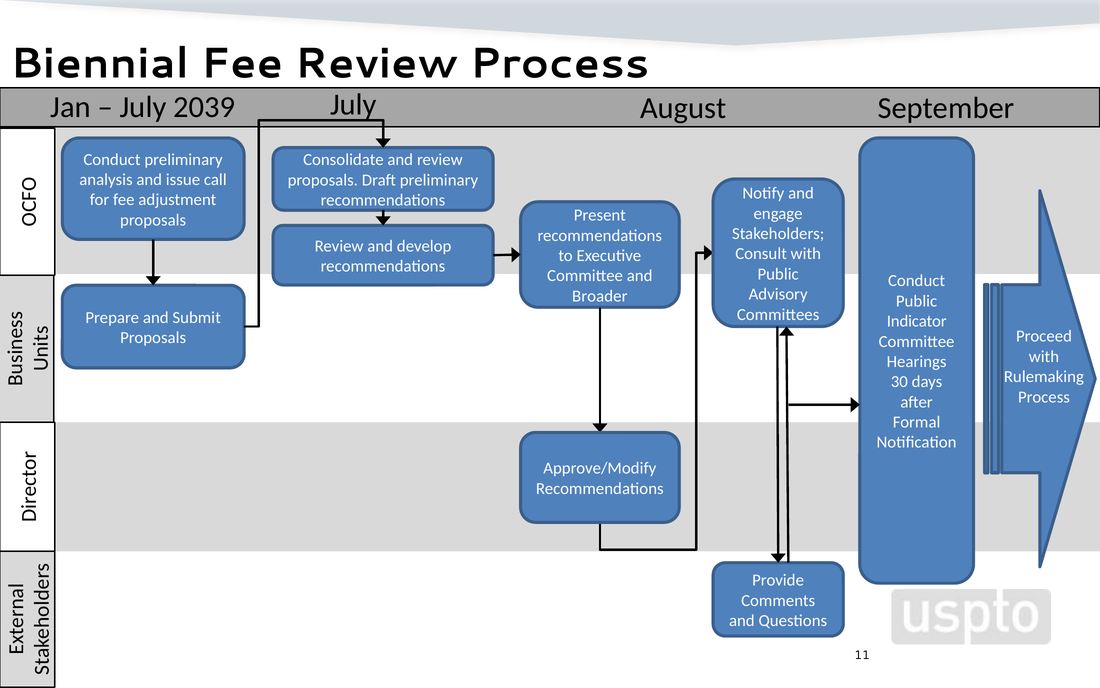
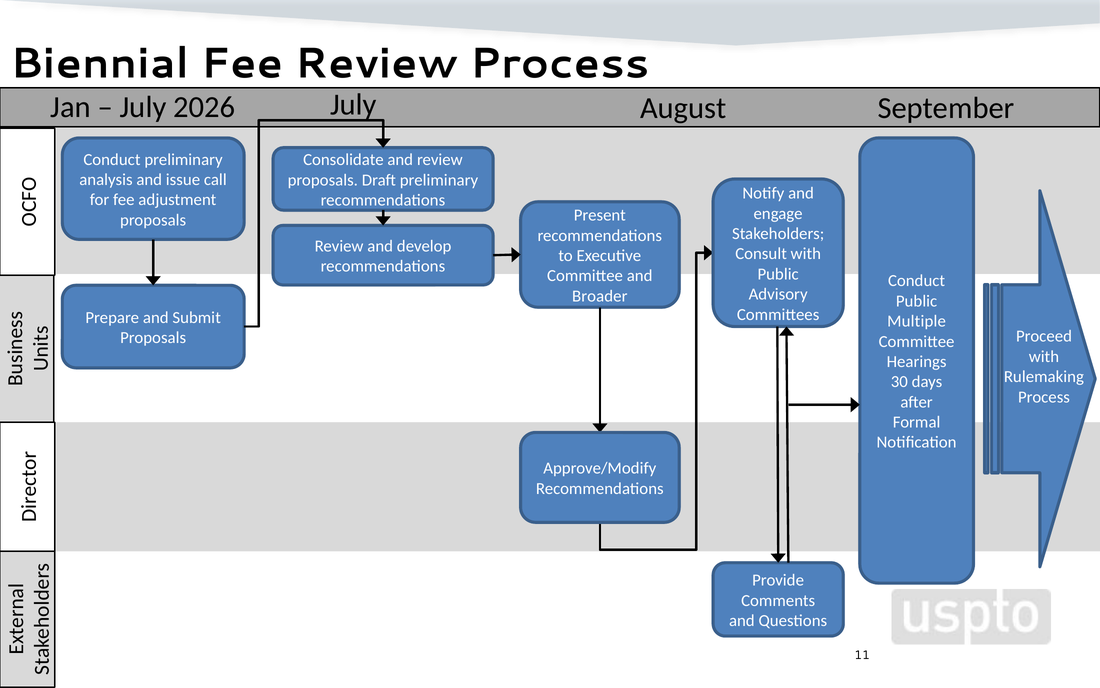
2039: 2039 -> 2026 (204, 107)
Indicator: Indicator -> Multiple (917, 321)
